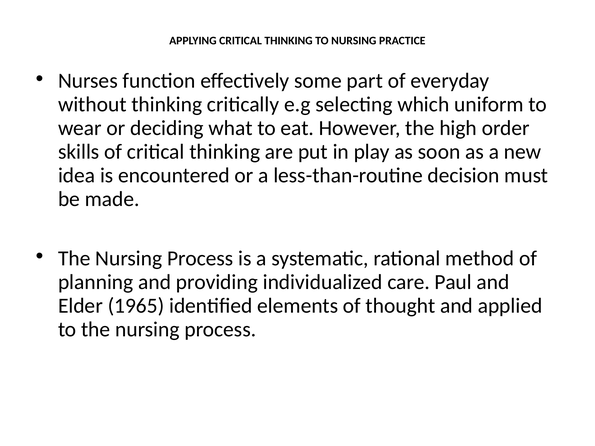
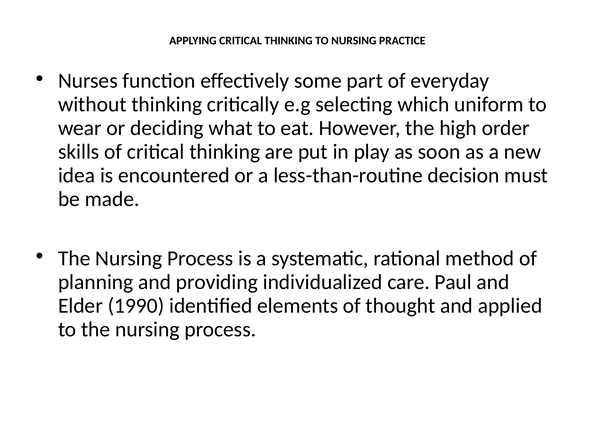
1965: 1965 -> 1990 (136, 306)
